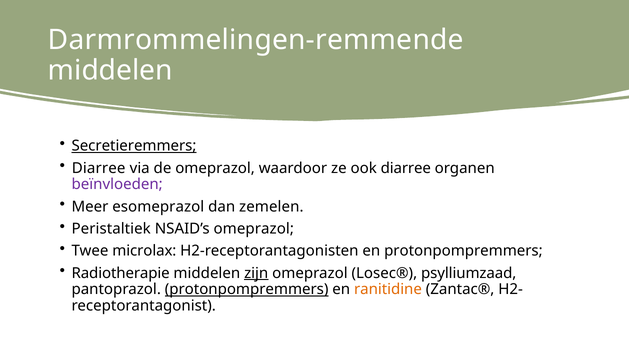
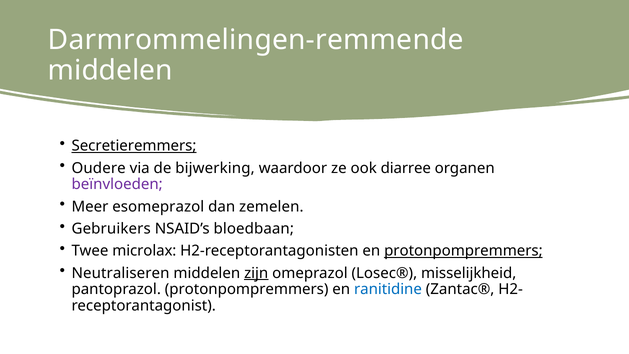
Diarree: Diarree -> Oudere (99, 168)
de omeprazol: omeprazol -> bijwerking (215, 168)
Peristaltiek: Peristaltiek -> Gebruikers (111, 229)
NSAID’s omeprazol: omeprazol -> bloedbaan (254, 229)
protonpompremmers underline: none -> present (463, 251)
Radiotherapie: Radiotherapie -> Neutraliseren (121, 273)
psylliumzaad: psylliumzaad -> misselijkheid (469, 273)
protonpompremmers underline: present -> none (247, 289)
ranitidine colour: orange -> blue (388, 289)
